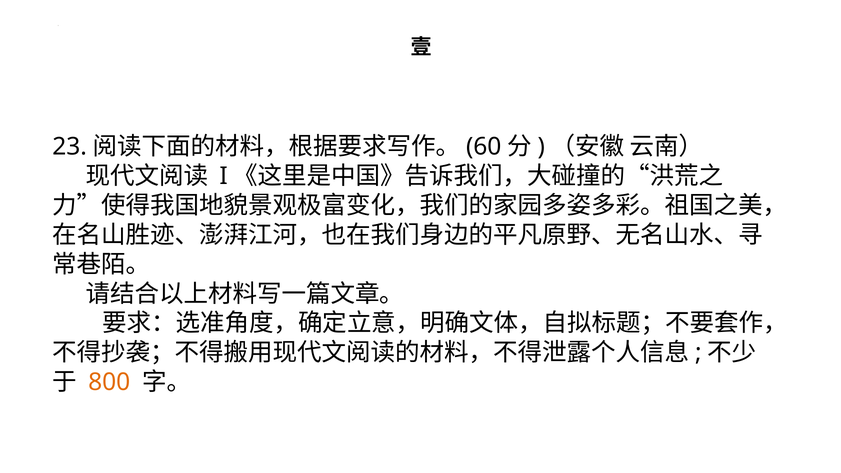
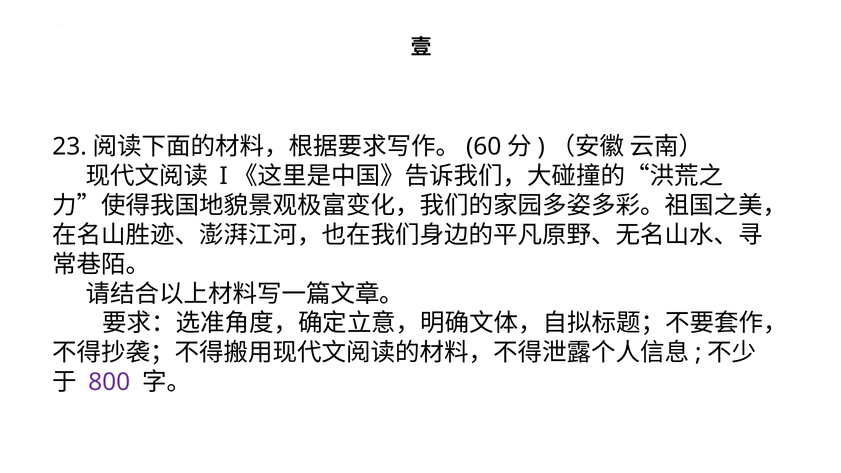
800 colour: orange -> purple (109, 382)
